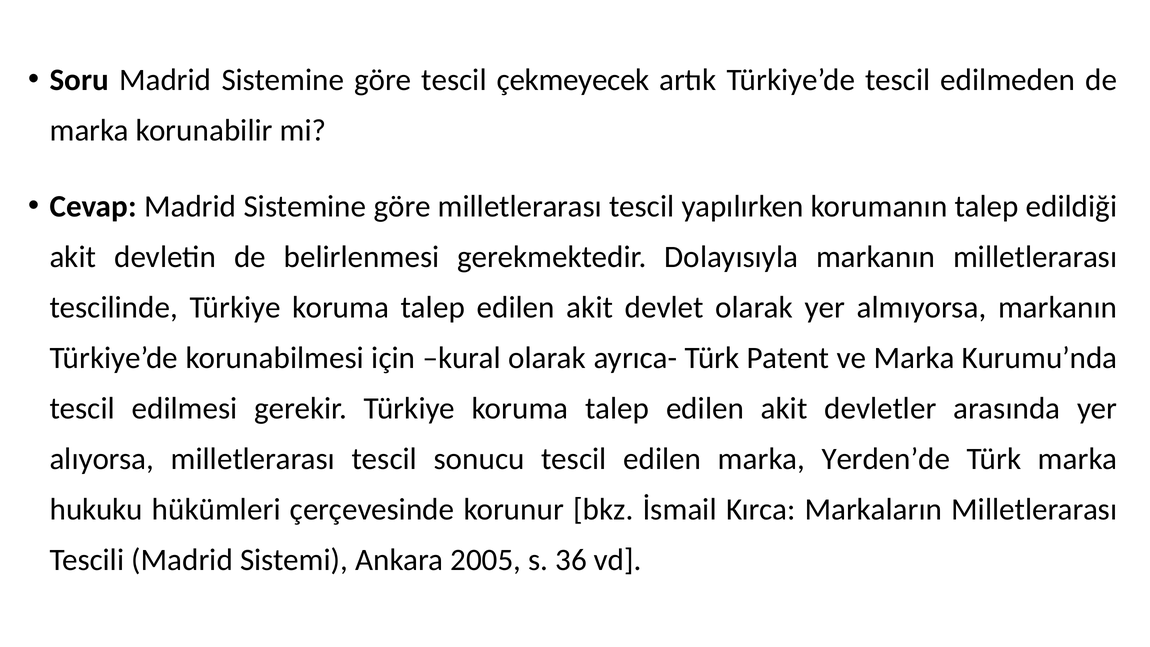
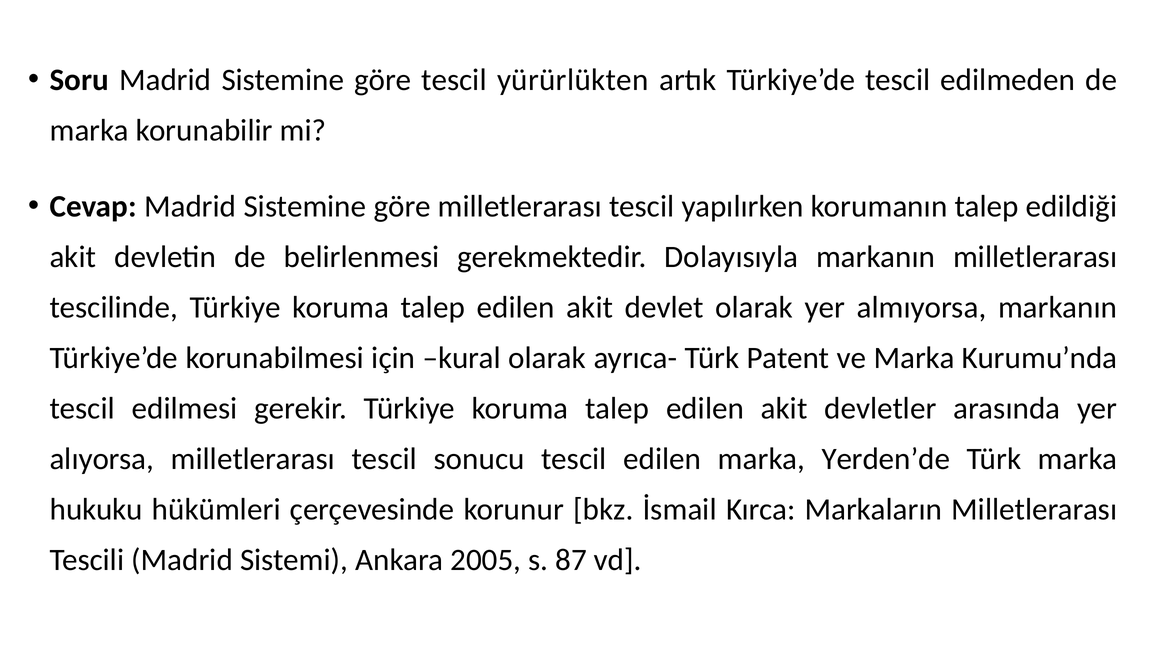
çekmeyecek: çekmeyecek -> yürürlükten (573, 80)
36: 36 -> 87 (571, 560)
